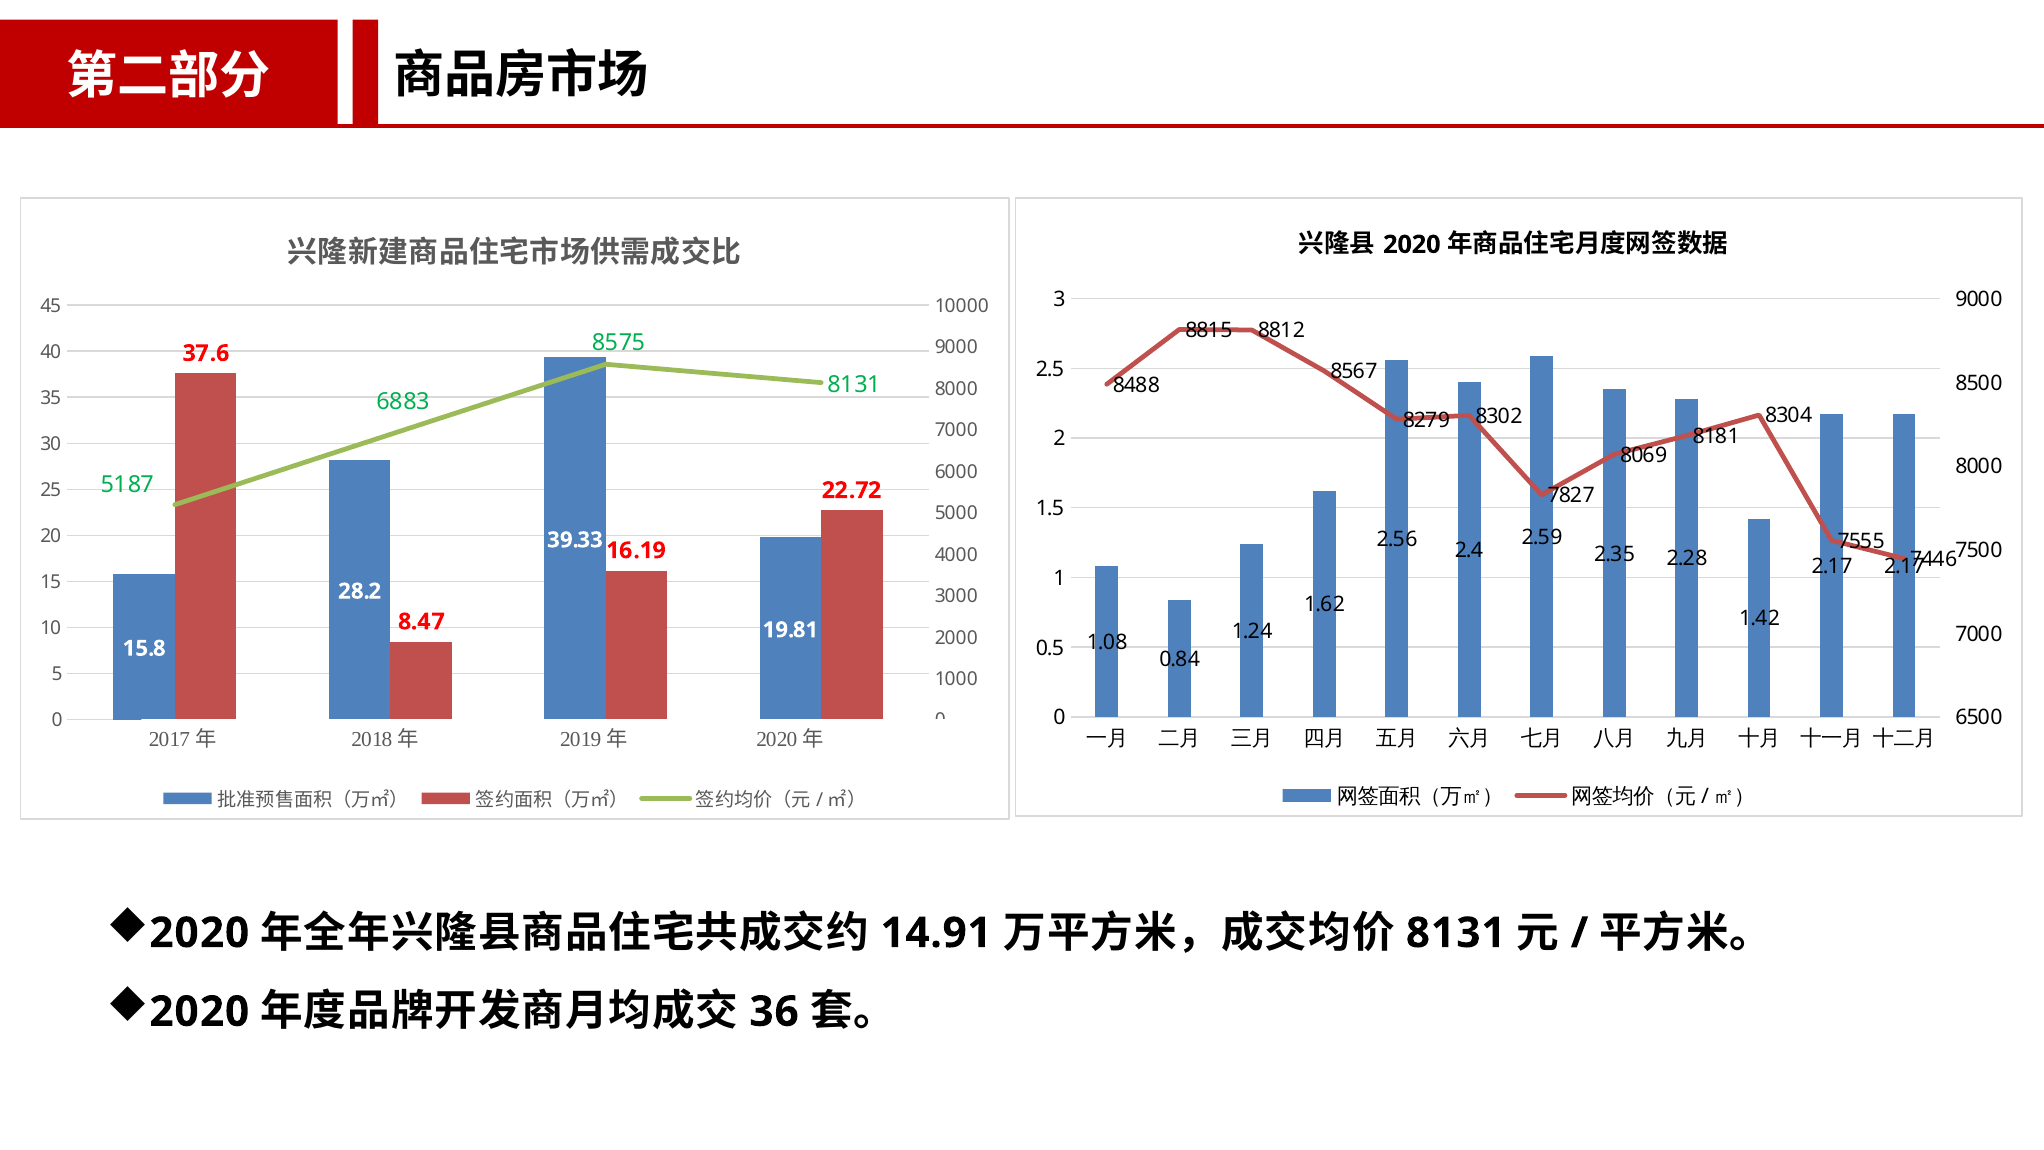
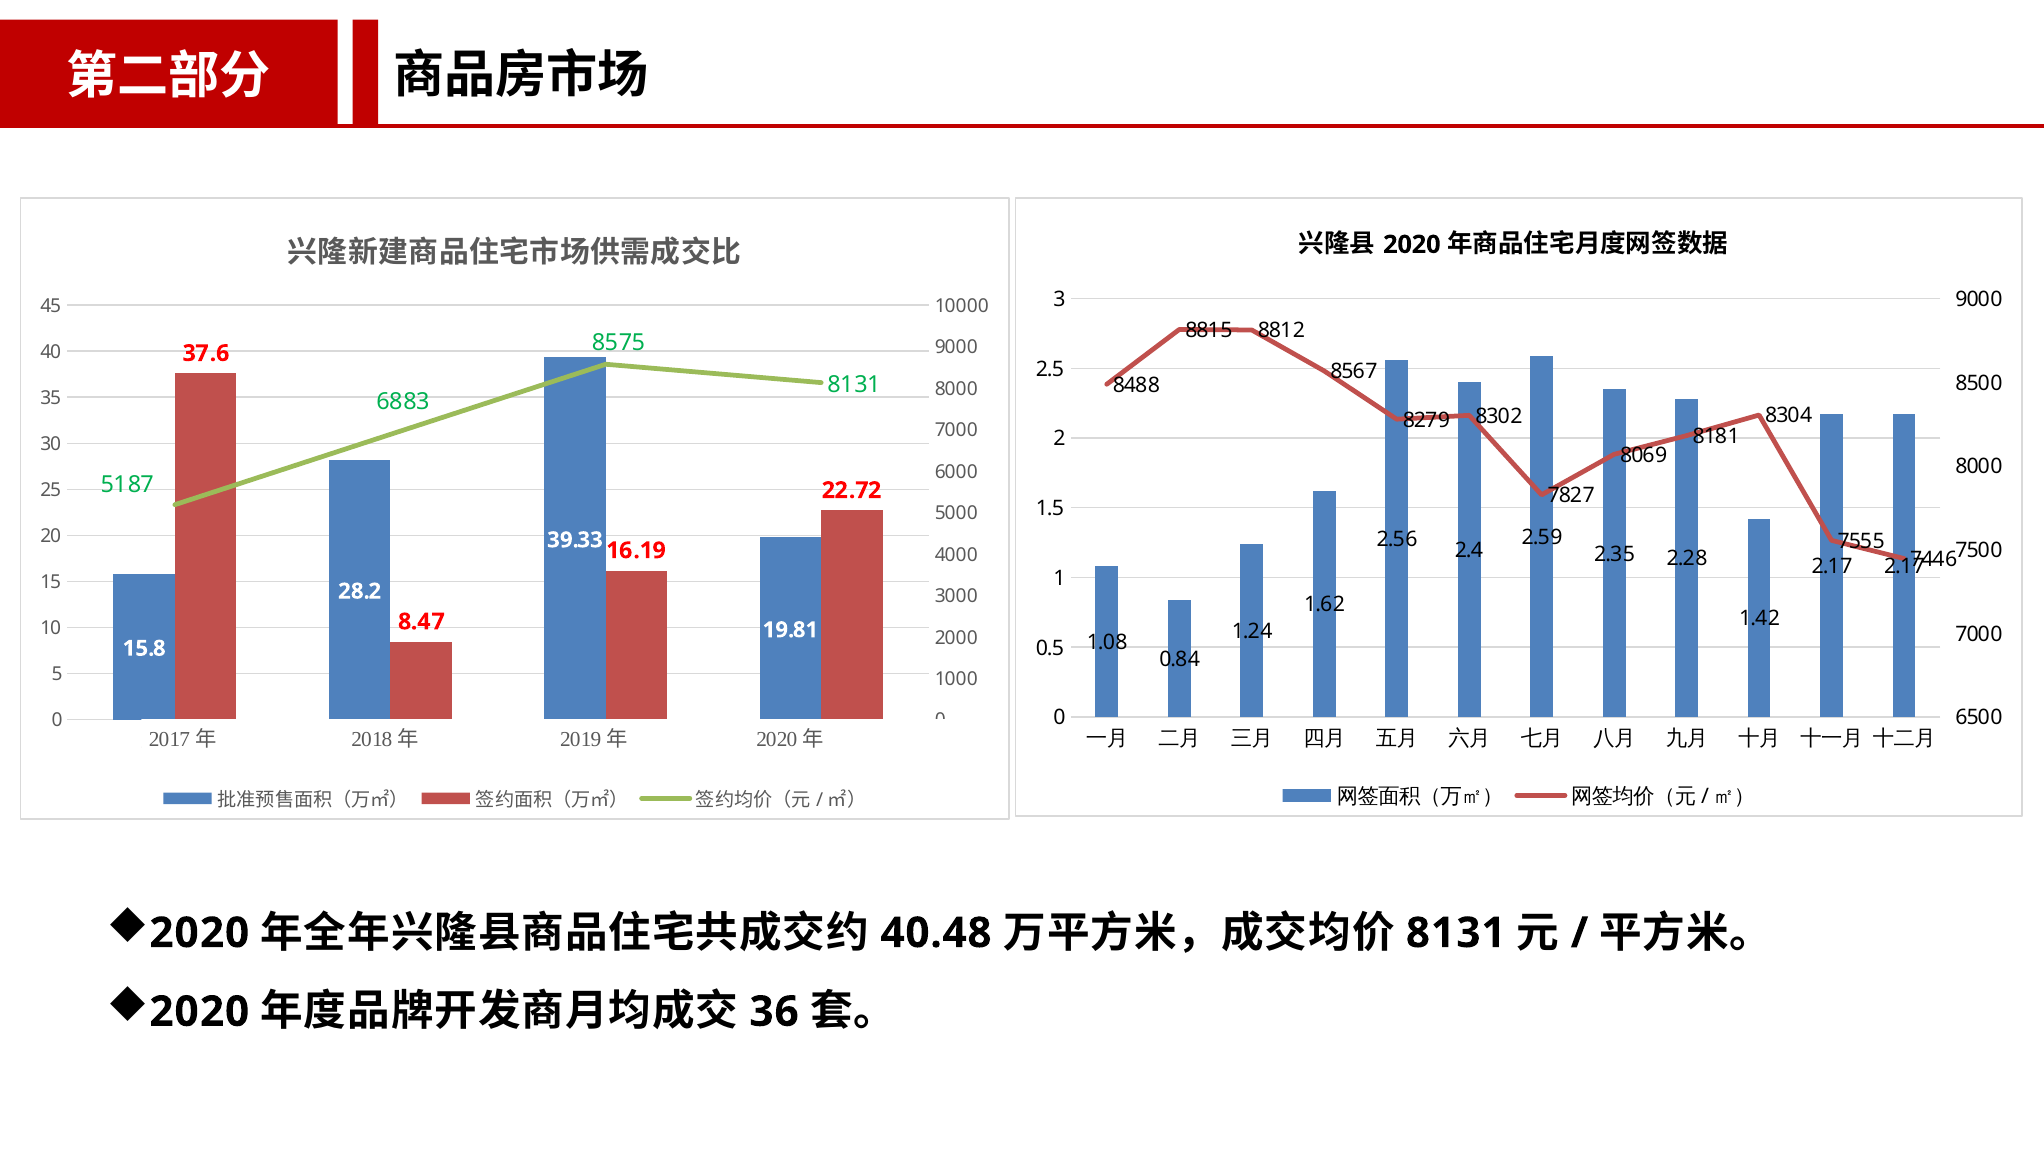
14.91: 14.91 -> 40.48 (936, 933)
